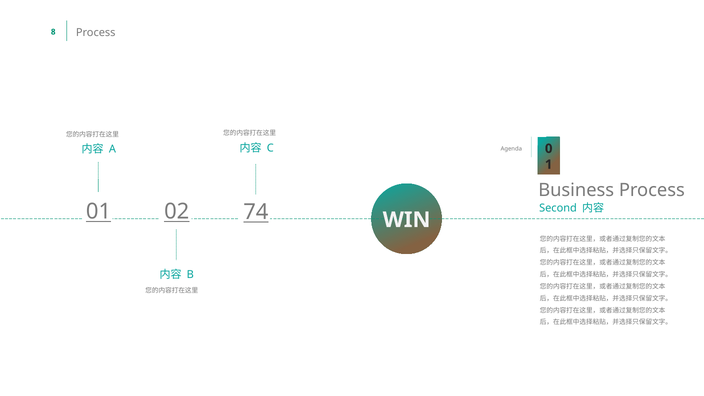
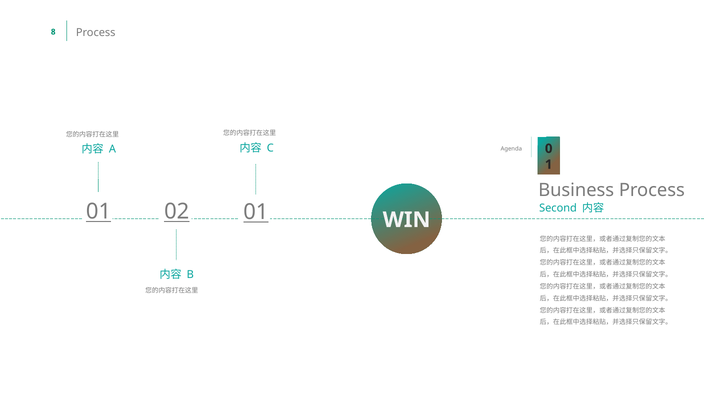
01 74: 74 -> 01 (256, 212)
